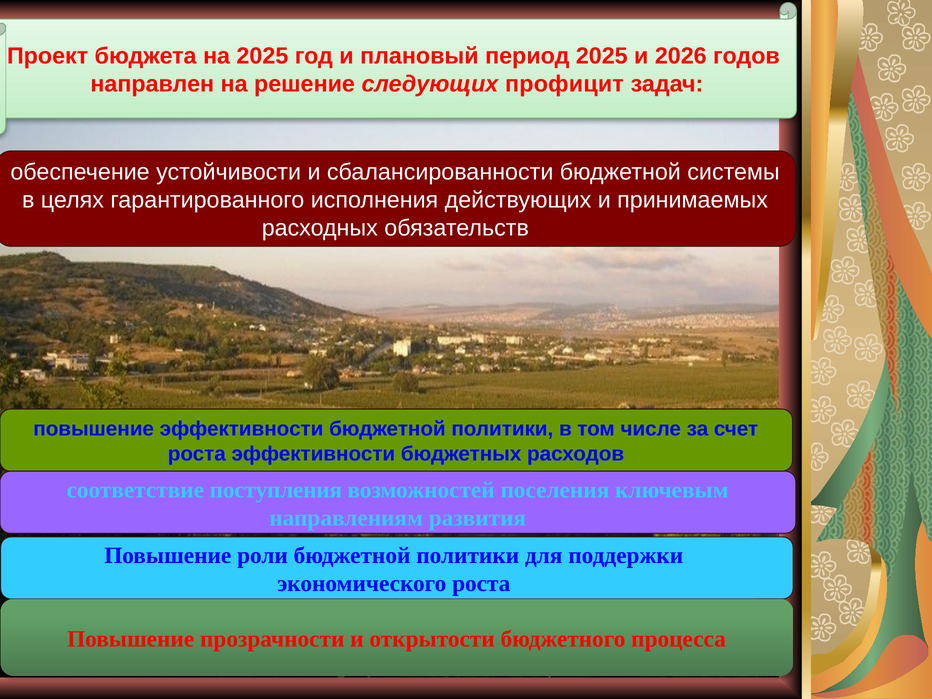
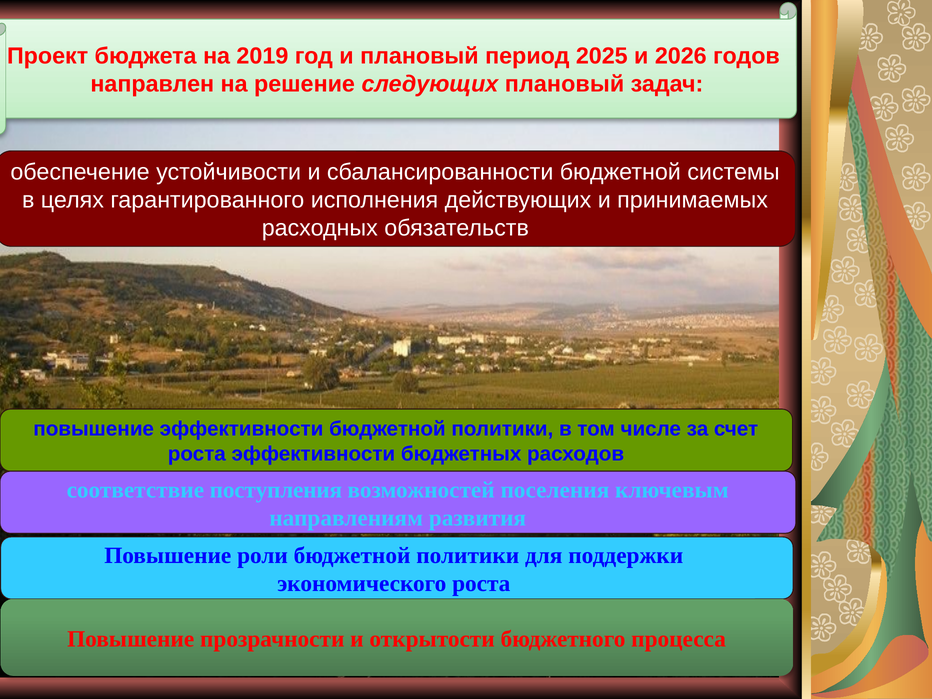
на 2025: 2025 -> 2019 (262, 56)
следующих профицит: профицит -> плановый (565, 84)
